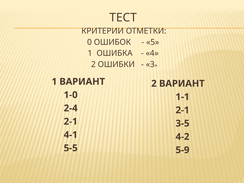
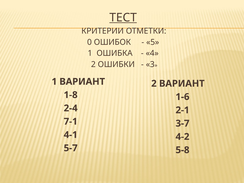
ТЕСТ underline: none -> present (123, 18)
1-0: 1-0 -> 1-8 (71, 95)
1-1: 1-1 -> 1-6 (182, 97)
2-1: 2-1 -> 7-1 (71, 122)
3-5: 3-5 -> 3-7 (182, 123)
5-5: 5-5 -> 5-7 (71, 148)
5-9: 5-9 -> 5-8 (182, 150)
